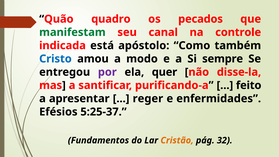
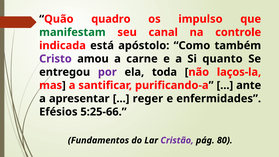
pecados: pecados -> impulso (200, 19)
Cristo colour: blue -> purple (55, 59)
modo: modo -> carne (142, 59)
sempre: sempre -> quanto (222, 59)
quer: quer -> toda (164, 72)
disse-la: disse-la -> laços-la (239, 72)
feito: feito -> ante (249, 85)
5:25-37: 5:25-37 -> 5:25-66 (104, 112)
Cristão colour: orange -> purple (177, 140)
32: 32 -> 80 (225, 140)
